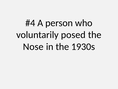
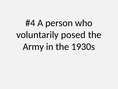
Nose: Nose -> Army (33, 46)
